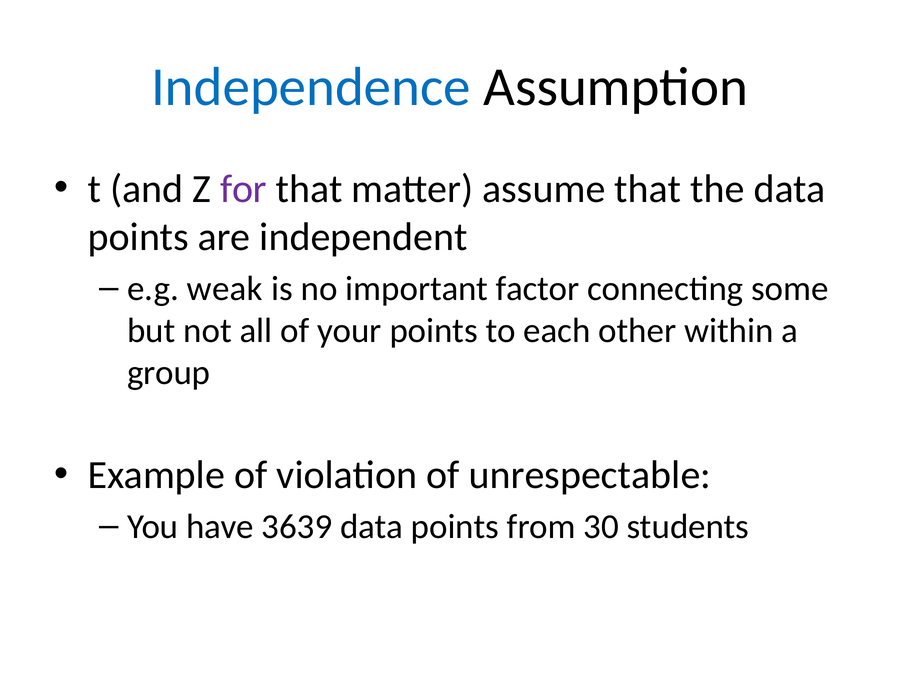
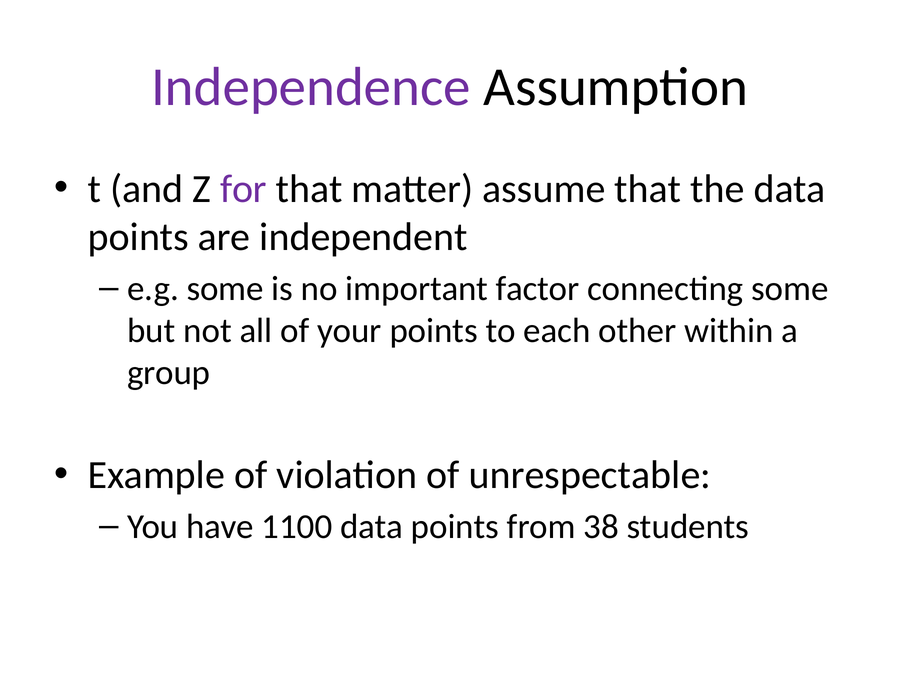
Independence colour: blue -> purple (311, 87)
e.g weak: weak -> some (225, 288)
3639: 3639 -> 1100 (297, 527)
30: 30 -> 38 (601, 527)
